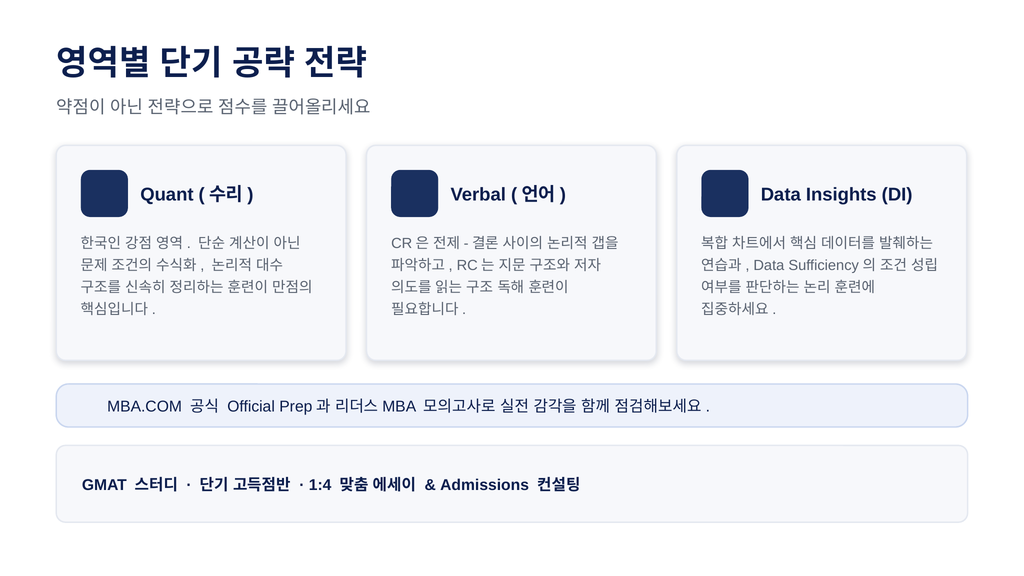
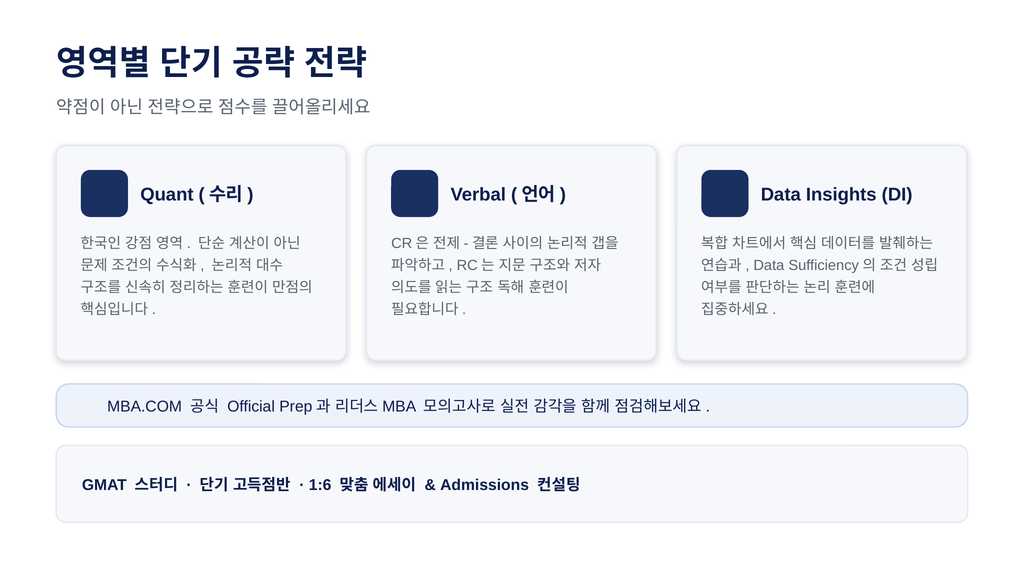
1:4: 1:4 -> 1:6 (320, 485)
